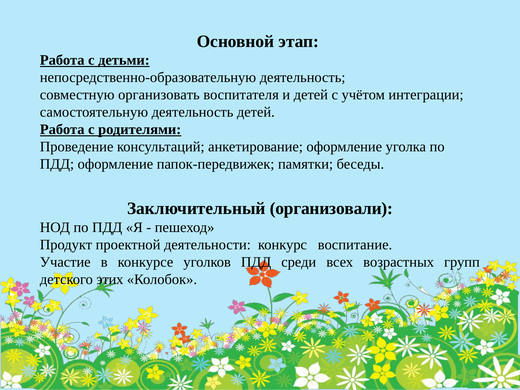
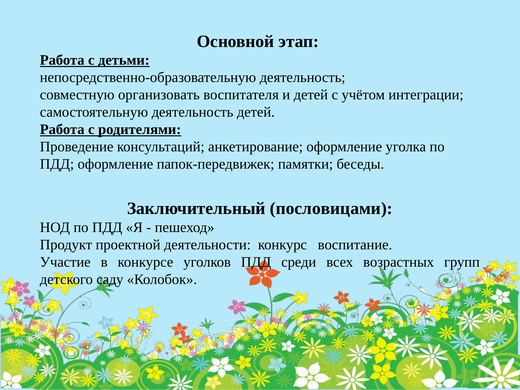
организовали: организовали -> пословицами (331, 208)
этих: этих -> саду (110, 279)
